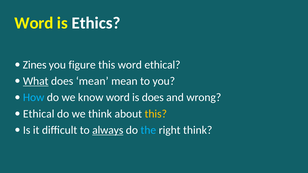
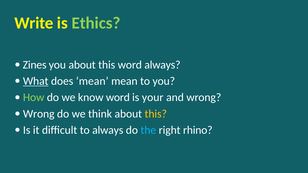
Word: Word -> Write (34, 23)
Ethics colour: white -> light green (96, 23)
you figure: figure -> about (82, 65)
word ethical: ethical -> always (162, 65)
How colour: light blue -> light green (34, 98)
is does: does -> your (153, 98)
Ethical: Ethical -> Wrong (39, 114)
always underline: present -> none (108, 130)
right think: think -> rhino (198, 130)
